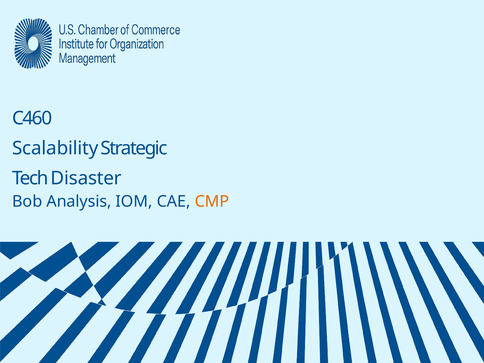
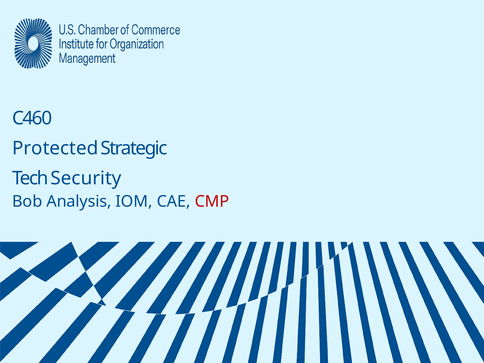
Scalability: Scalability -> Protected (55, 148)
Disaster: Disaster -> Security (86, 178)
CMP colour: orange -> red (212, 202)
